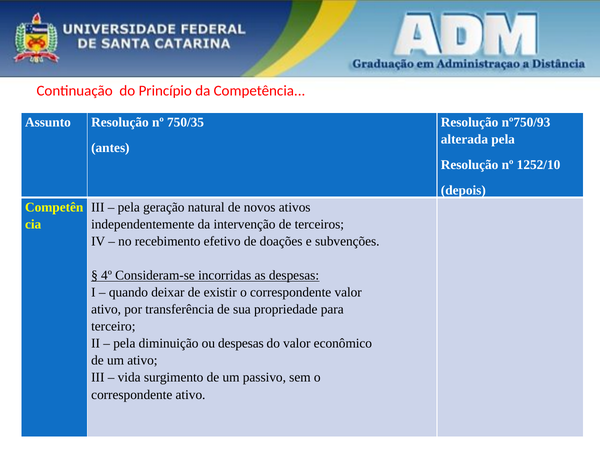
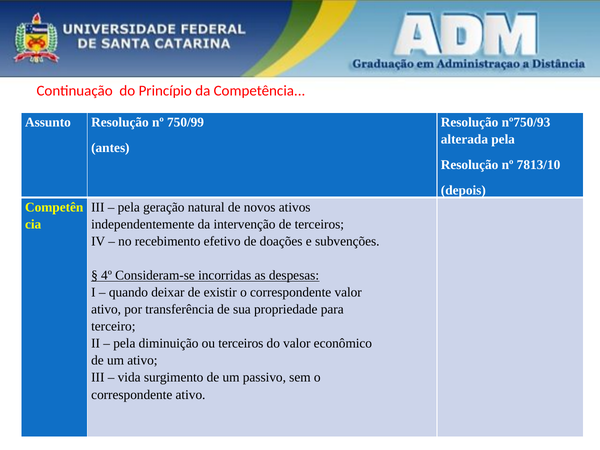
750/35: 750/35 -> 750/99 (186, 122)
1252/10: 1252/10 -> 7813/10 (539, 165)
ou despesas: despesas -> terceiros (241, 344)
